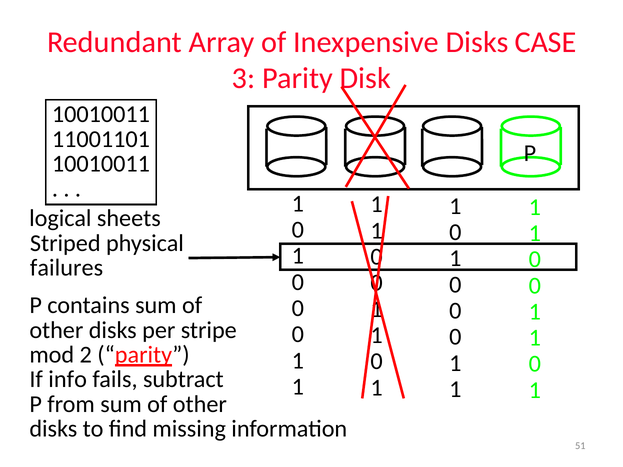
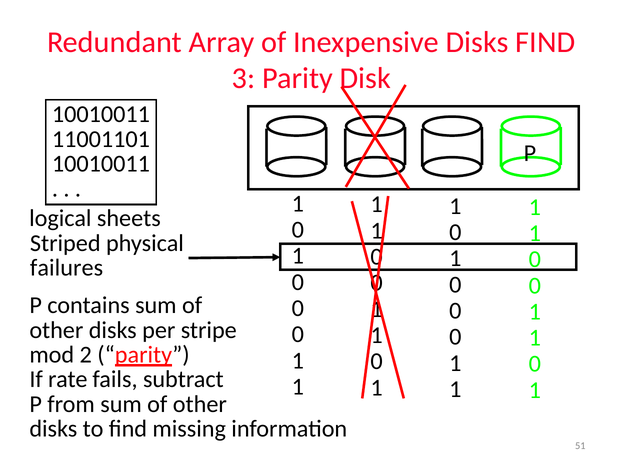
Disks CASE: CASE -> FIND (545, 42)
info: info -> rate (68, 380)
